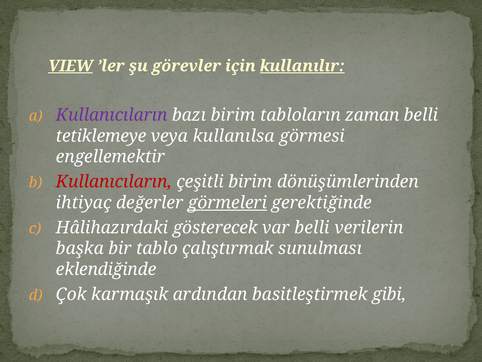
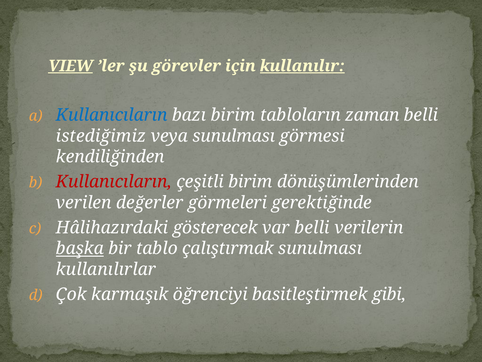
Kullanıcıların colour: purple -> blue (112, 115)
tetiklemeye: tetiklemeye -> istediğimiz (101, 136)
veya kullanılsa: kullanılsa -> sunulması (234, 136)
engellemektir: engellemektir -> kendiliğinden (110, 157)
ihtiyaç: ihtiyaç -> verilen (84, 202)
görmeleri underline: present -> none (227, 202)
başka underline: none -> present (80, 248)
eklendiğinde: eklendiğinde -> kullanılırlar (106, 269)
ardından: ardından -> öğrenciyi (210, 294)
